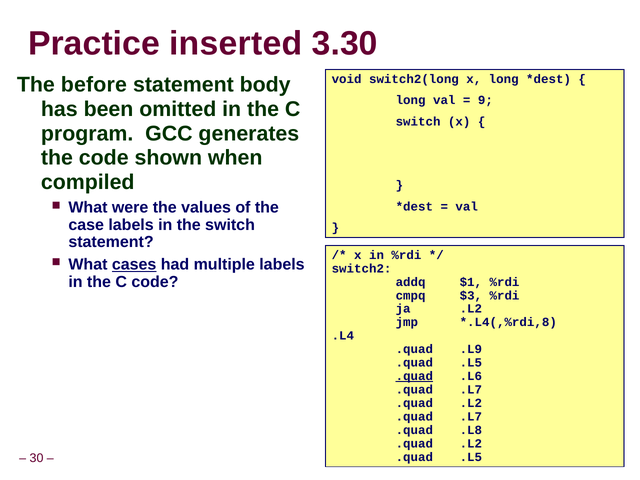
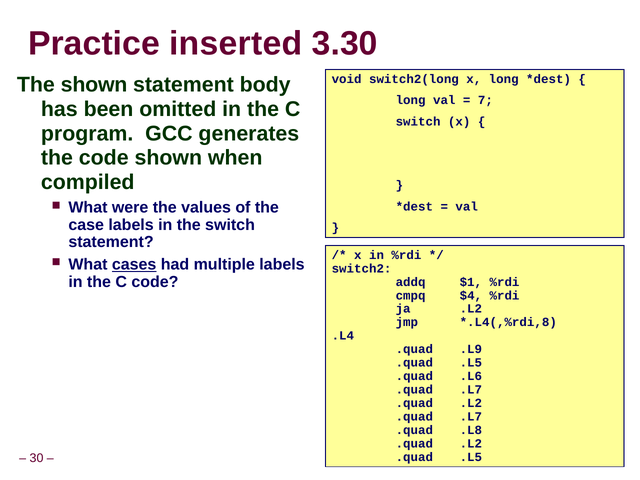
The before: before -> shown (94, 85)
9: 9 -> 7 (485, 100)
$3: $3 -> $4 (471, 295)
.quad underline: present -> none (414, 376)
